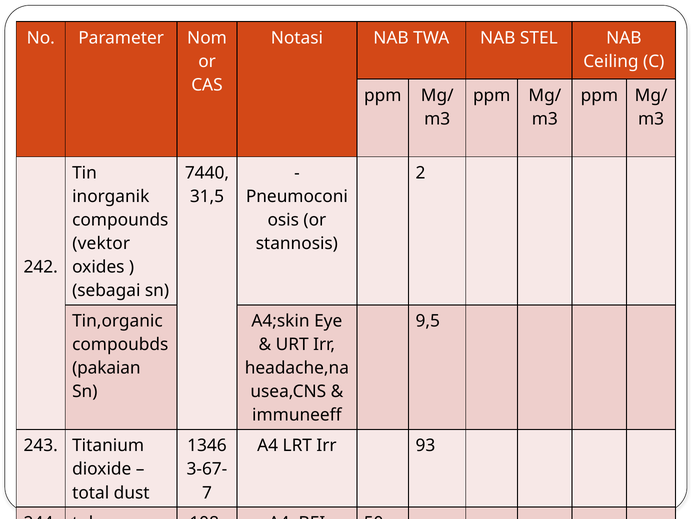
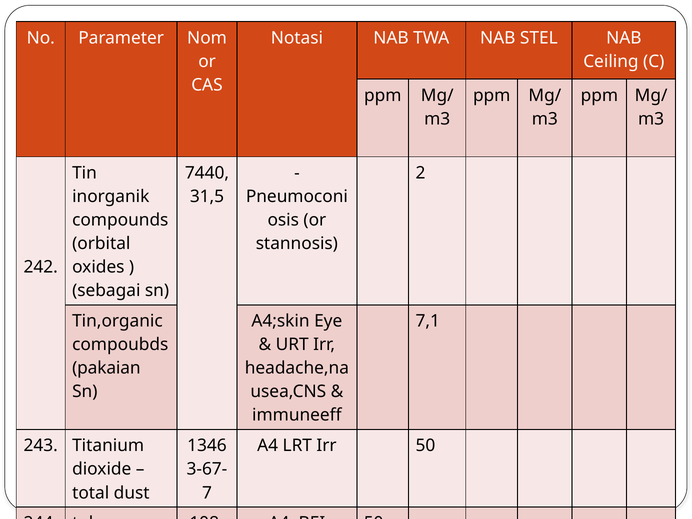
vektor: vektor -> orbital (101, 244)
9,5: 9,5 -> 7,1 (428, 321)
Irr 93: 93 -> 50 (425, 446)
